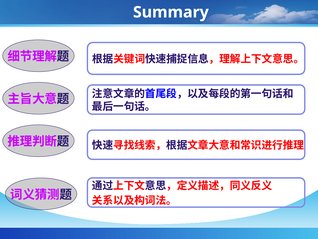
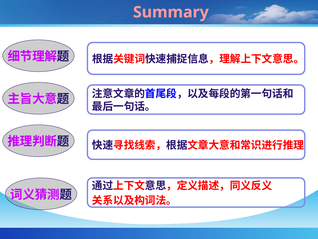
Summary colour: white -> pink (171, 12)
